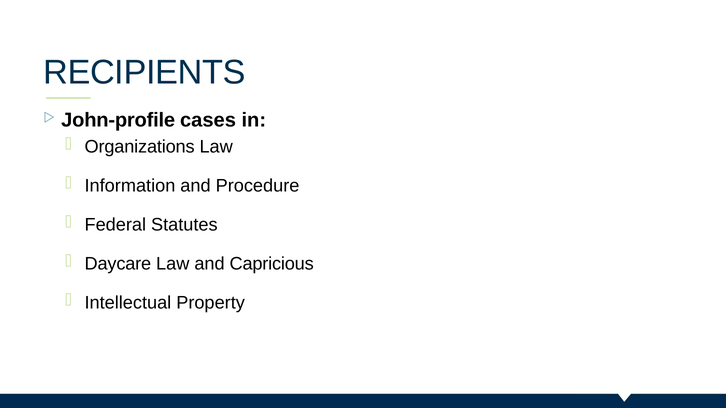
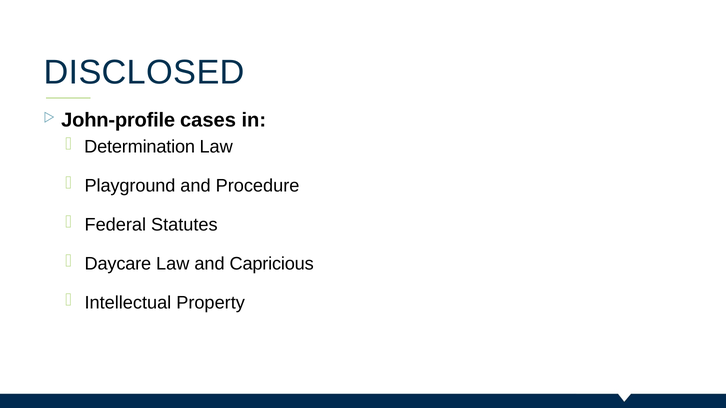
RECIPIENTS: RECIPIENTS -> DISCLOSED (144, 72)
Organizations: Organizations -> Determination (140, 147)
Information: Information -> Playground (130, 186)
